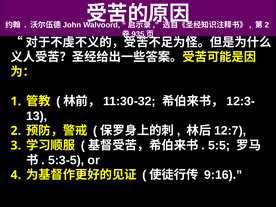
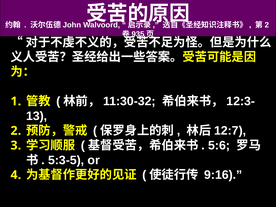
5:5: 5:5 -> 5:6 (219, 145)
